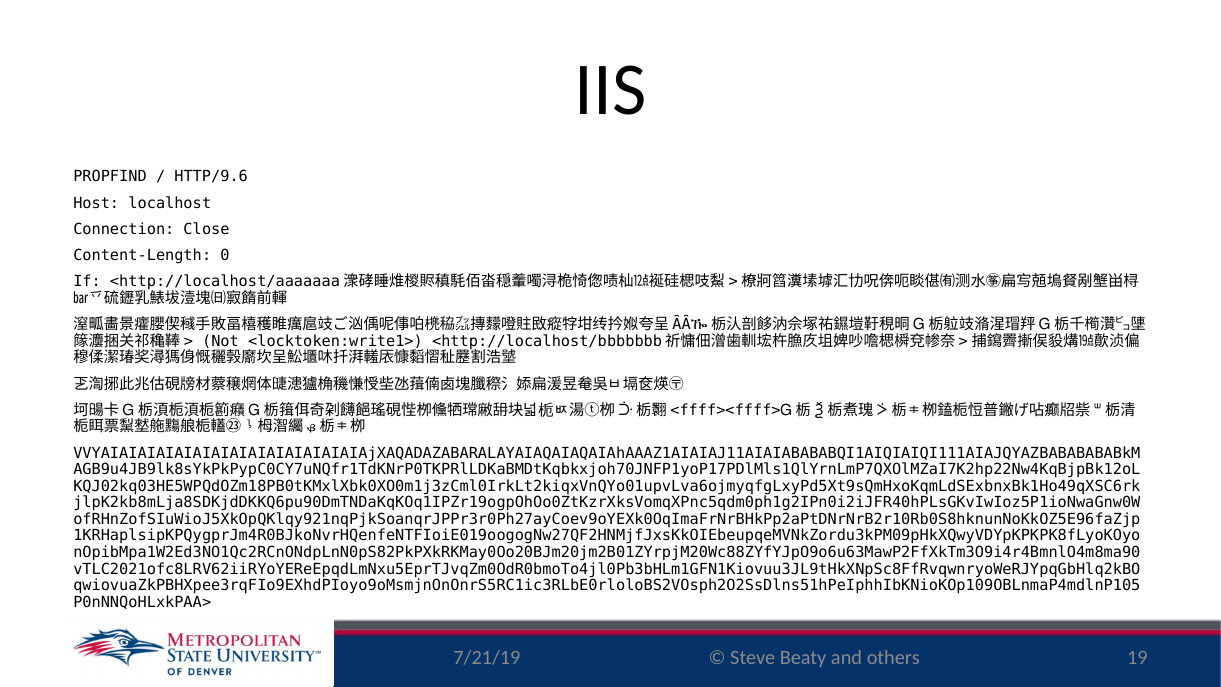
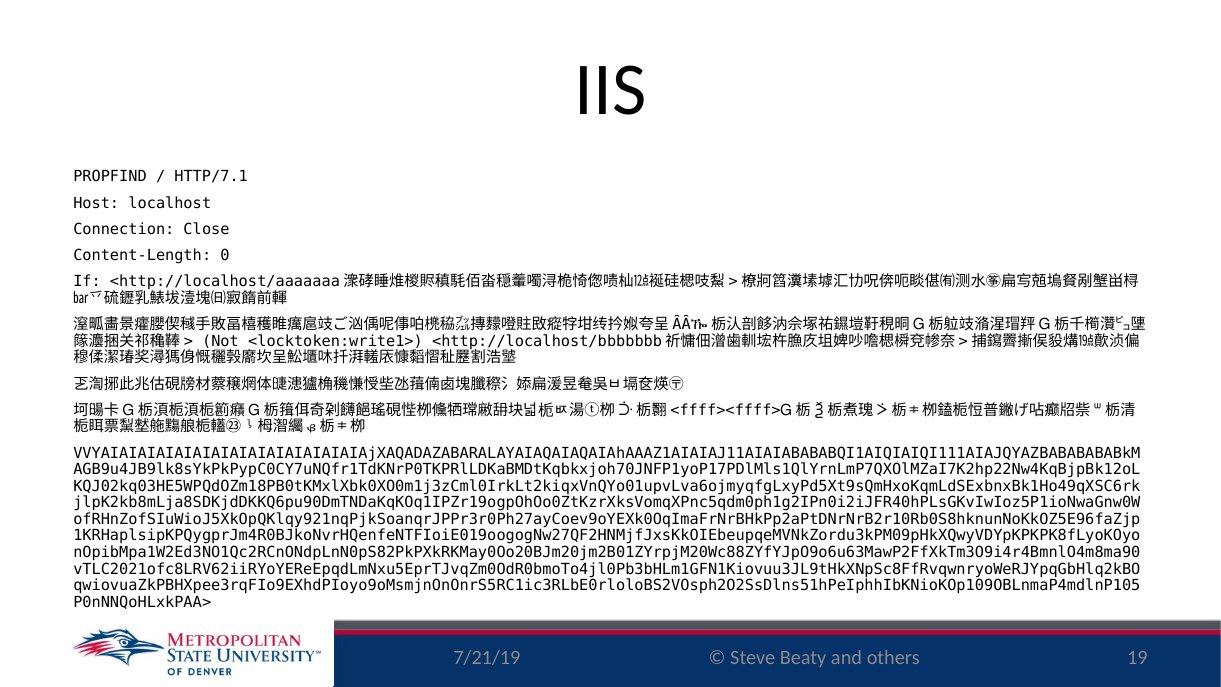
HTTP/9.6: HTTP/9.6 -> HTTP/7.1 (211, 177)
